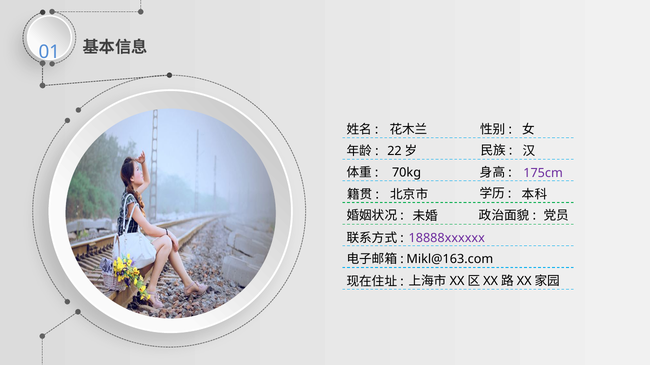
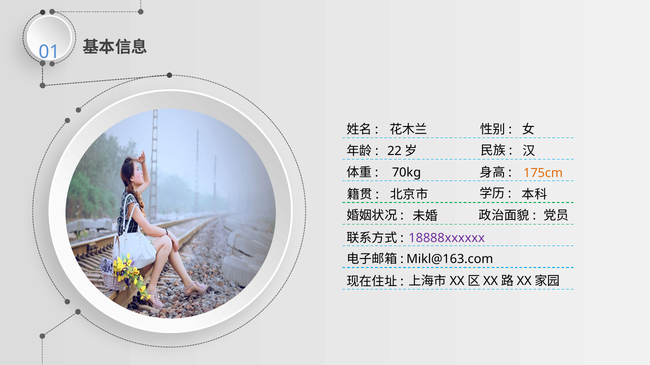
175cm colour: purple -> orange (543, 173)
